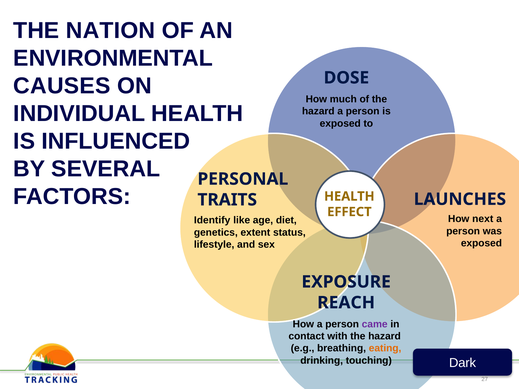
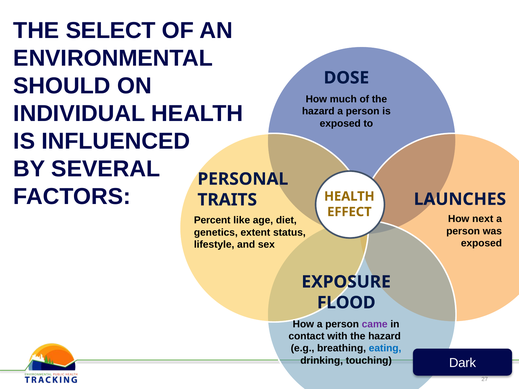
NATION: NATION -> SELECT (111, 30)
CAUSES: CAUSES -> SHOULD (62, 86)
Identify: Identify -> Percent (212, 220)
REACH: REACH -> FLOOD (346, 303)
eating colour: orange -> blue (385, 348)
